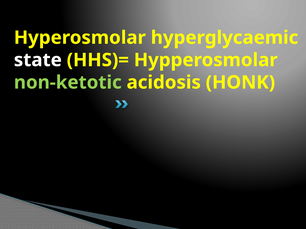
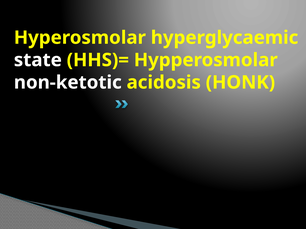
non-ketotic colour: light green -> white (68, 83)
